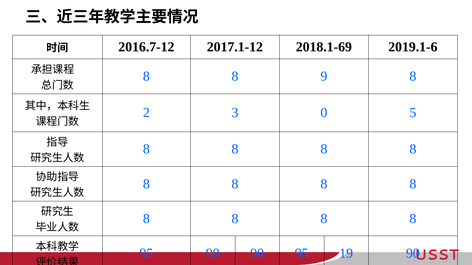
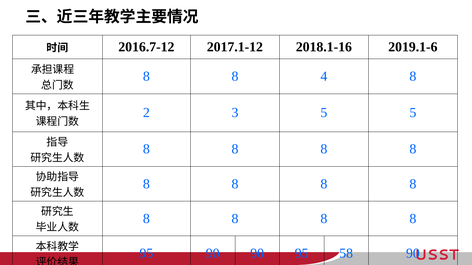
2018.1-69: 2018.1-69 -> 2018.1-16 (324, 47)
9: 9 -> 4 (324, 76)
3 0: 0 -> 5 (324, 113)
19: 19 -> 58 (346, 254)
